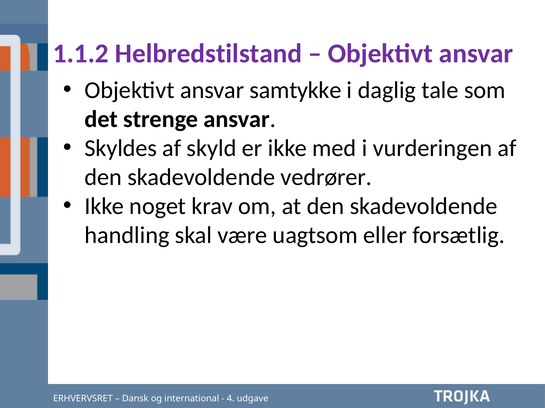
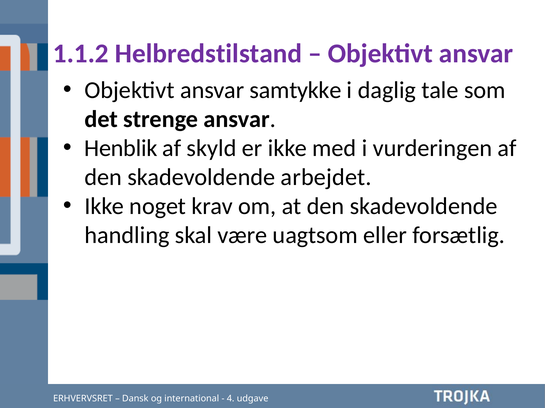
Skyldes: Skyldes -> Henblik (121, 148)
vedrører: vedrører -> arbejdet (326, 177)
